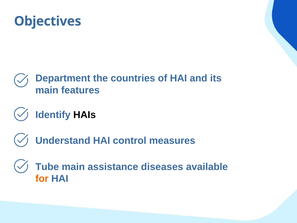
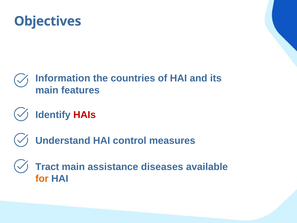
Department: Department -> Information (63, 78)
HAIs colour: black -> red (85, 115)
Tube: Tube -> Tract (47, 167)
